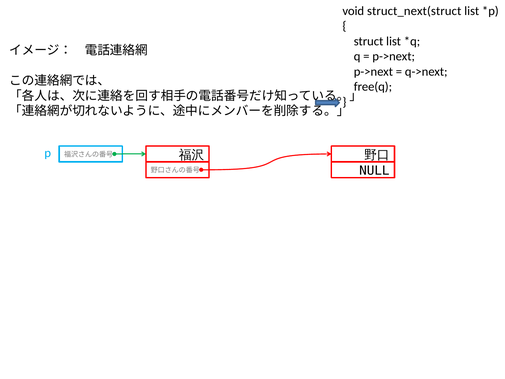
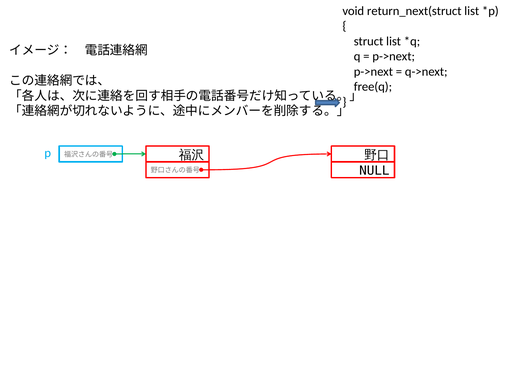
struct_next(struct: struct_next(struct -> return_next(struct (414, 11)
